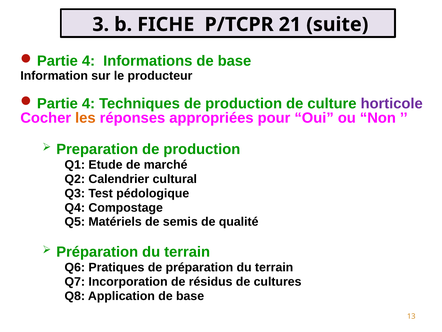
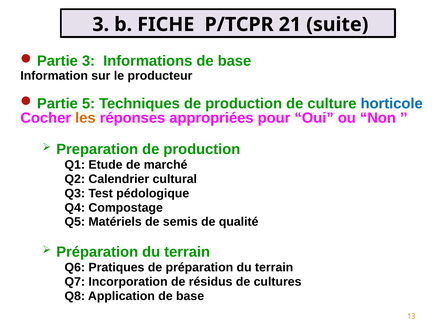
4: 4 -> 3 (88, 61)
4: 4 -> 5 (88, 103)
horticole colour: purple -> blue (392, 103)
